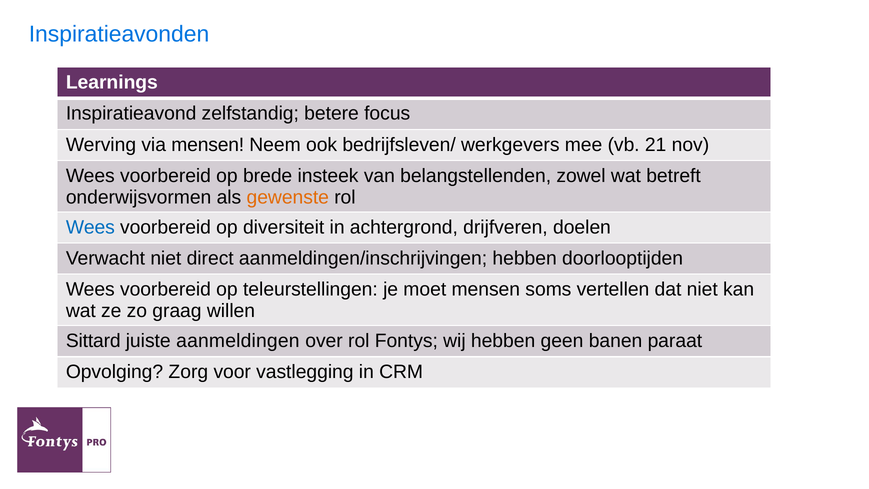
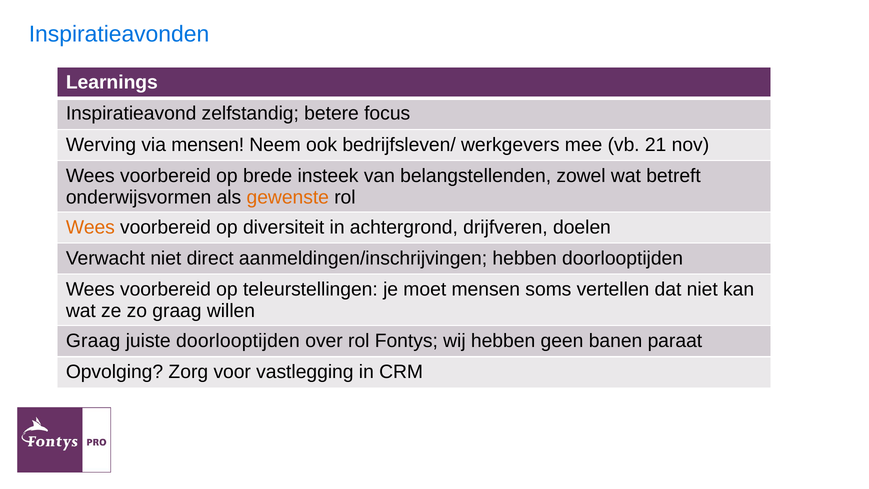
Wees colour: blue -> orange (90, 227)
Sittard: Sittard -> Graag (93, 341)
juiste aanmeldingen: aanmeldingen -> doorlooptijden (238, 341)
